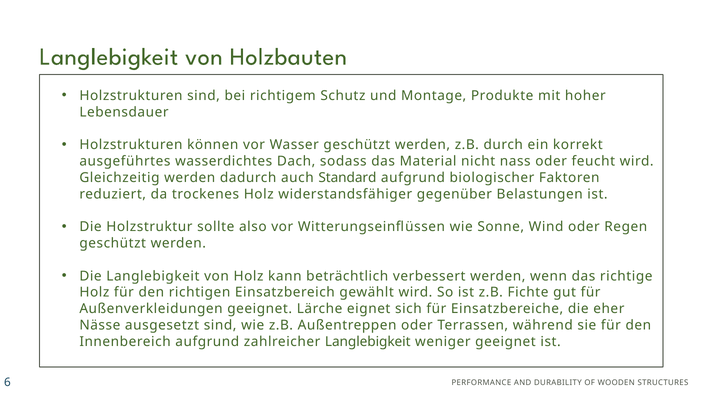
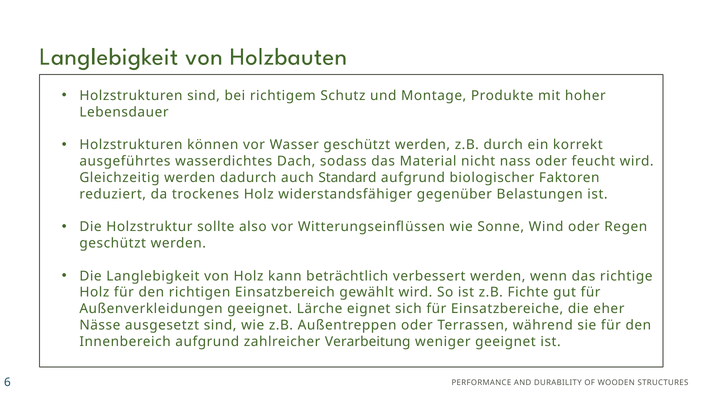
zahlreicher Langlebigkeit: Langlebigkeit -> Verarbeitung (368, 341)
